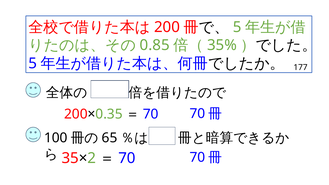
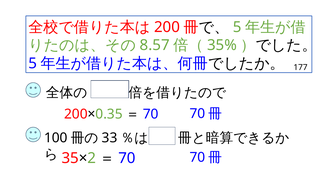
0.85: 0.85 -> 8.57 (155, 45)
65: 65 -> 33 (110, 138)
